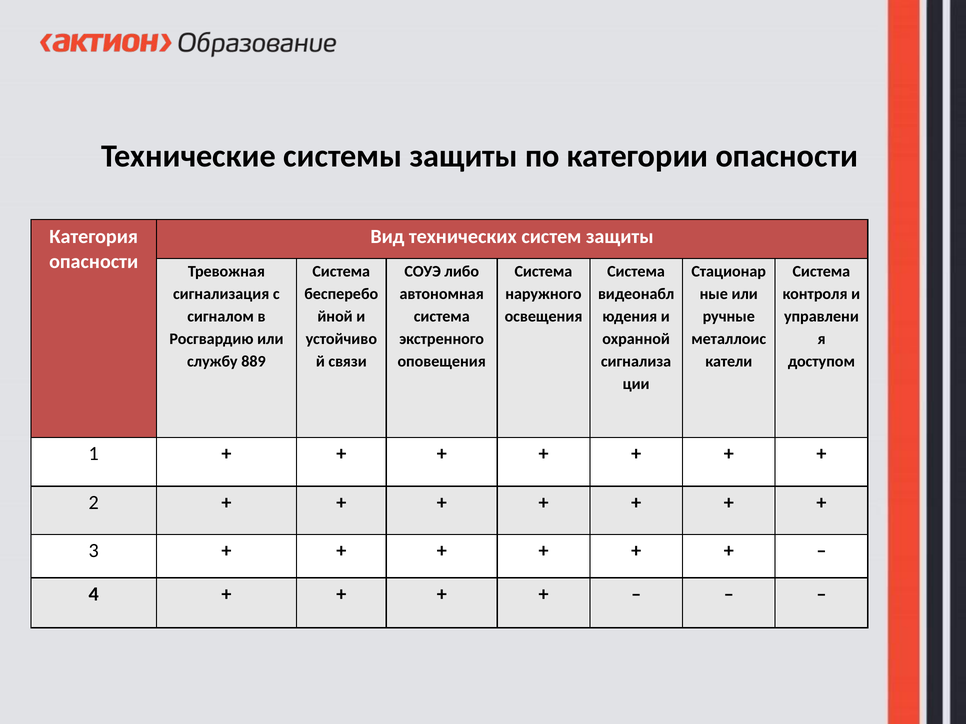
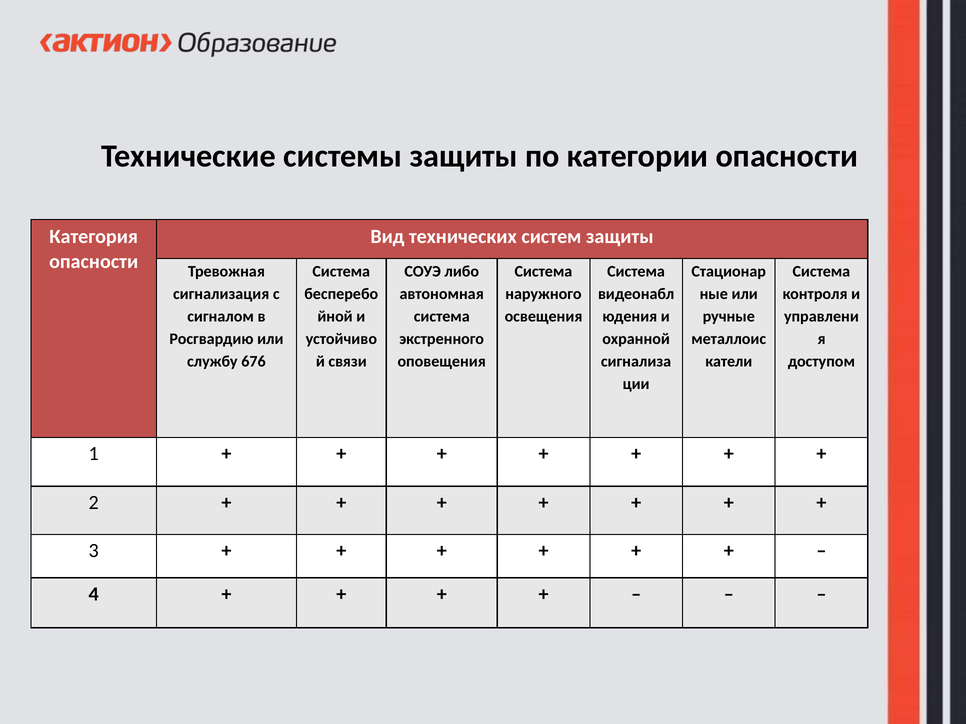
889: 889 -> 676 (253, 362)
